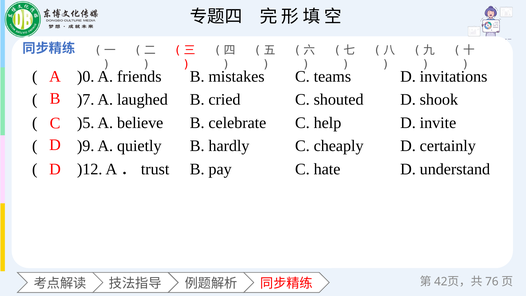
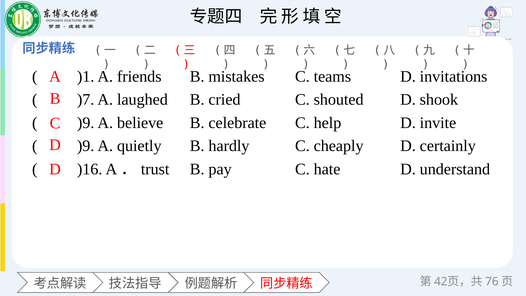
)0: )0 -> )1 (86, 76)
)5: )5 -> )9 (86, 123)
)12: )12 -> )16 (90, 169)
